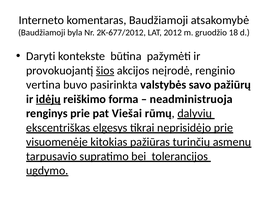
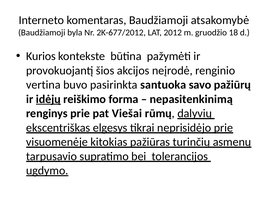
Daryti: Daryti -> Kurios (41, 56)
šios underline: present -> none (105, 71)
valstybės: valstybės -> santuoka (163, 85)
neadministruoja: neadministruoja -> nepasitenkinimą (191, 99)
